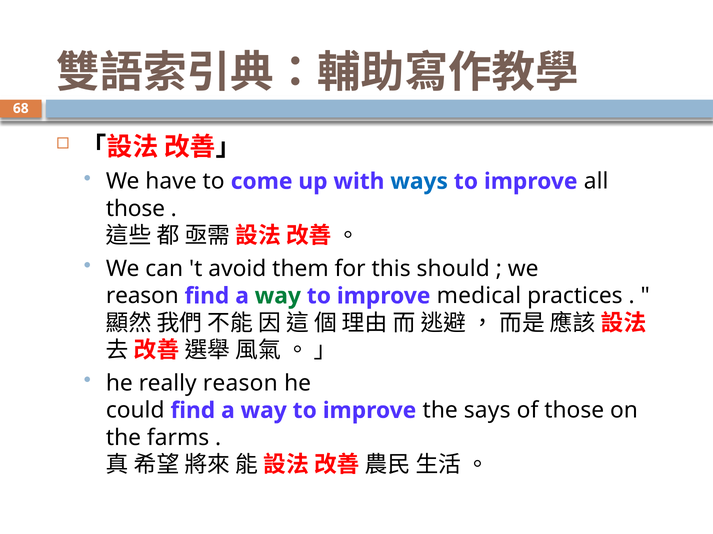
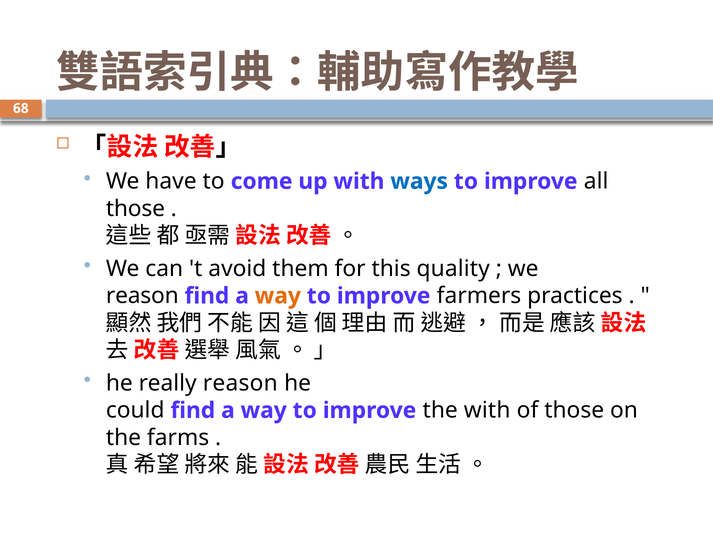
should: should -> quality (453, 269)
way colour: green -> orange (278, 296)
medical: medical -> farmers (479, 296)
the says: says -> with (487, 411)
